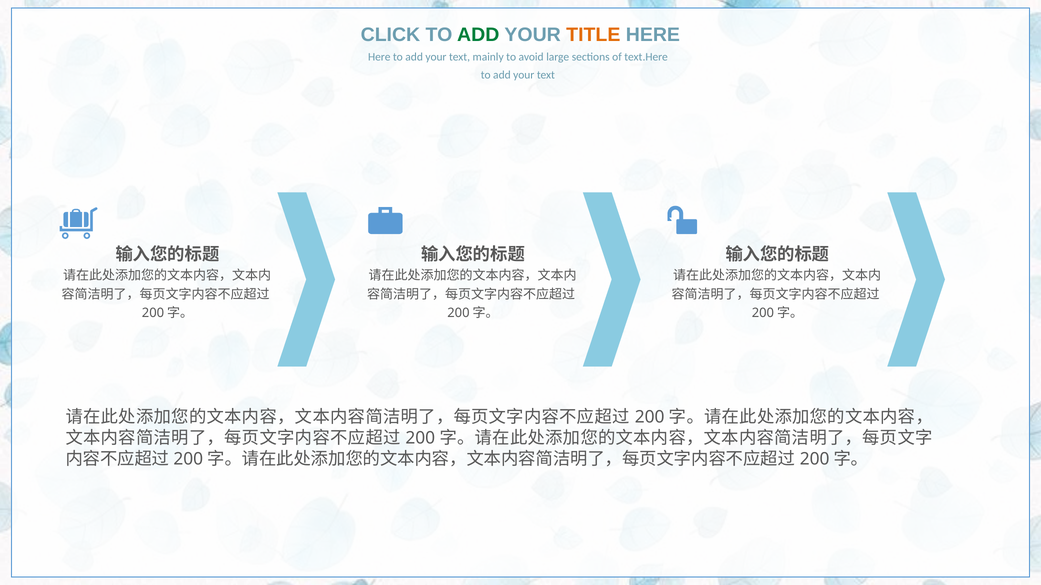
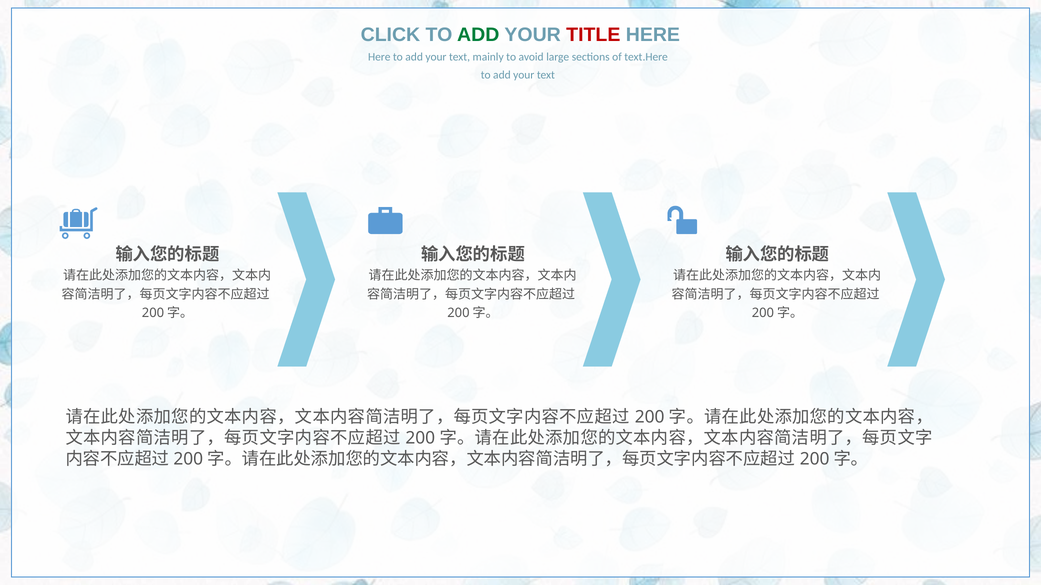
TITLE colour: orange -> red (593, 35)
